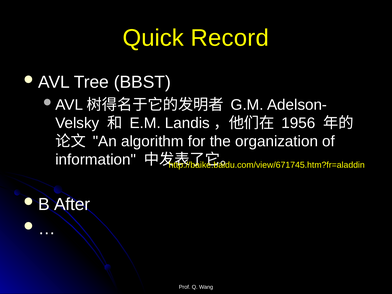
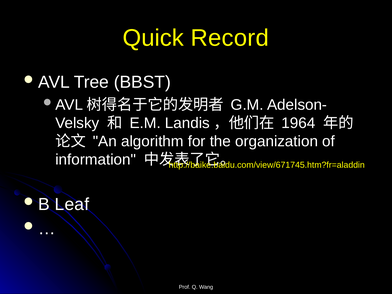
1956: 1956 -> 1964 (298, 123)
After: After -> Leaf (72, 204)
